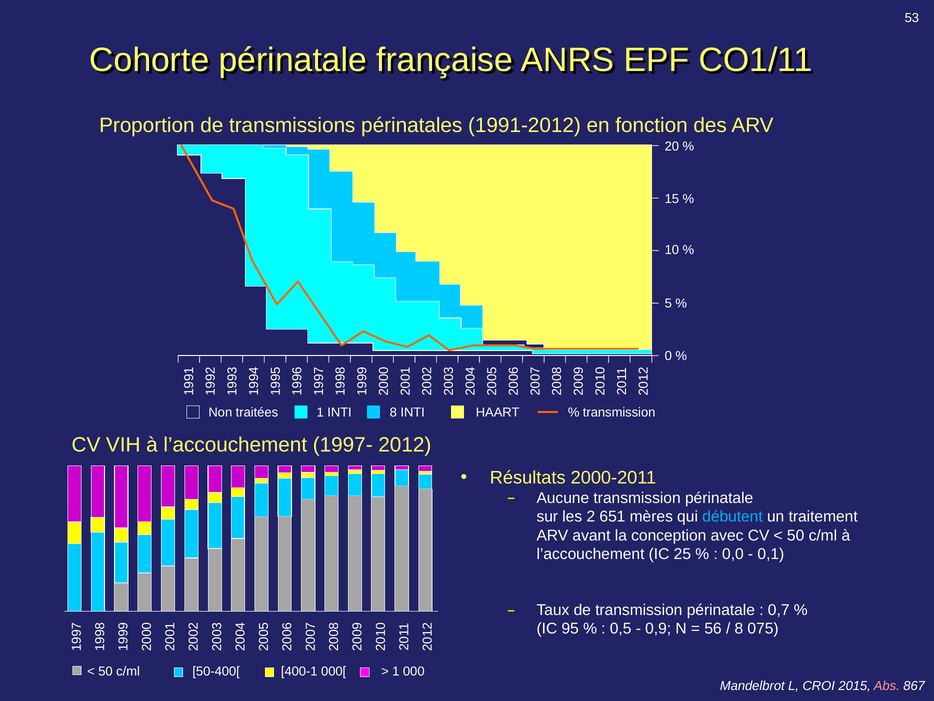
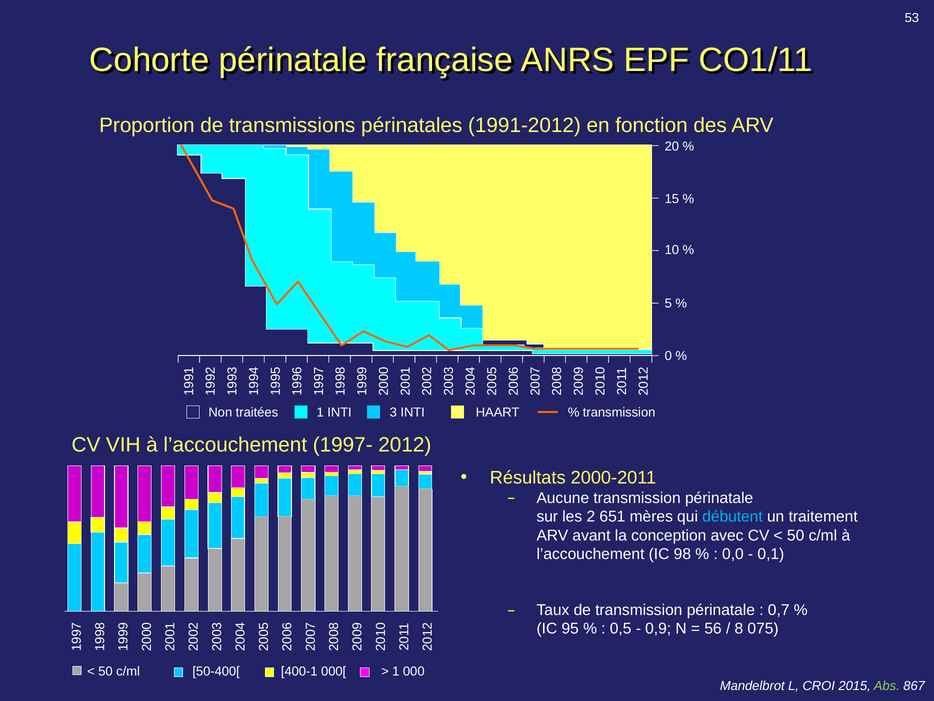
INTI 8: 8 -> 3 (393, 412)
25: 25 -> 98 (682, 554)
Abs colour: pink -> light green (887, 686)
